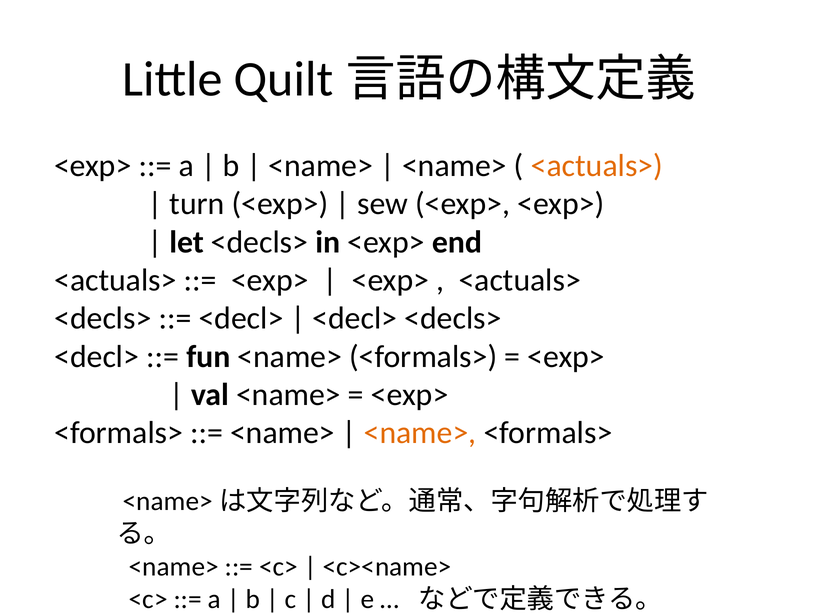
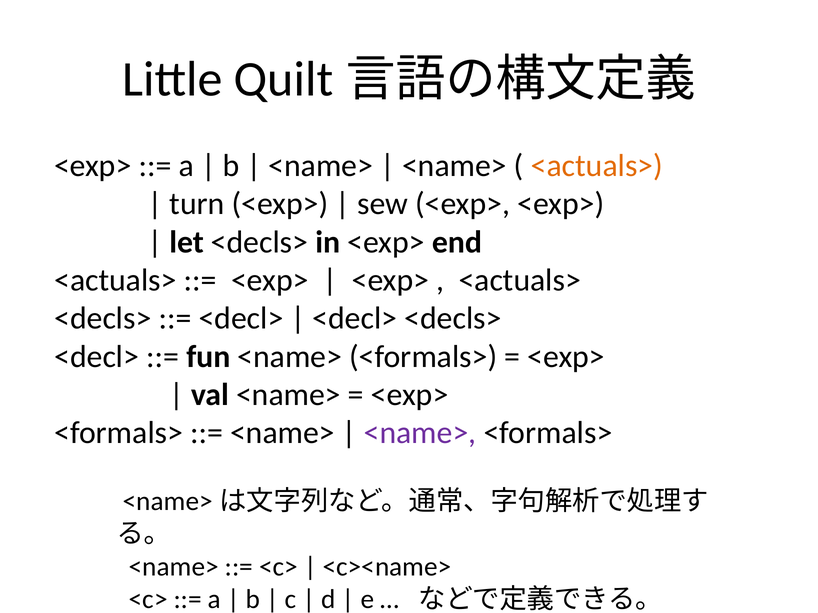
<name> colour: orange -> purple (420, 433)
